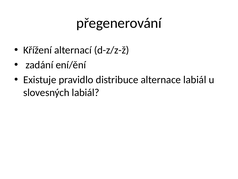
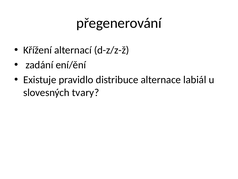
slovesných labiál: labiál -> tvary (85, 92)
